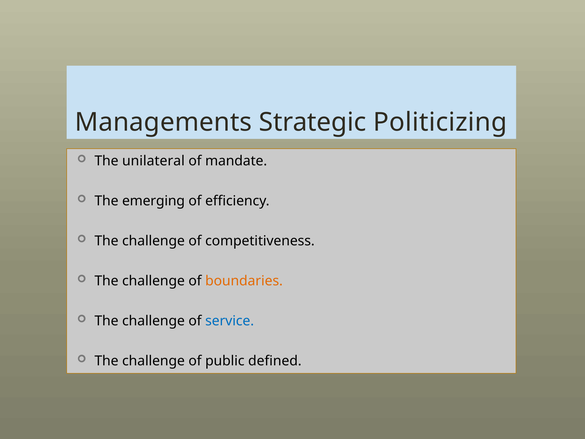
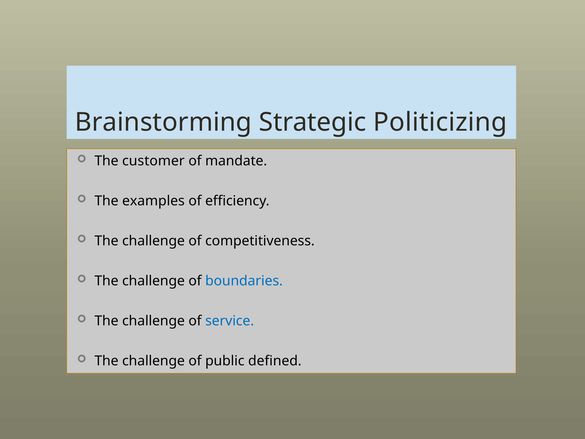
Managements: Managements -> Brainstorming (163, 122)
unilateral: unilateral -> customer (153, 161)
emerging: emerging -> examples (153, 201)
boundaries colour: orange -> blue (244, 281)
